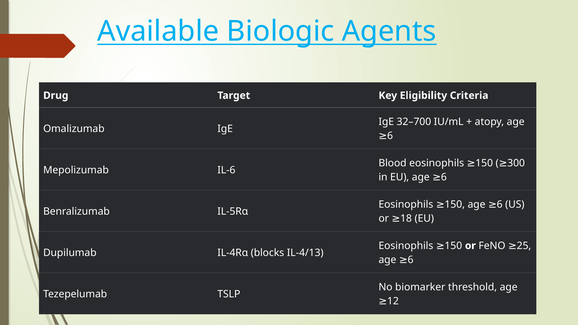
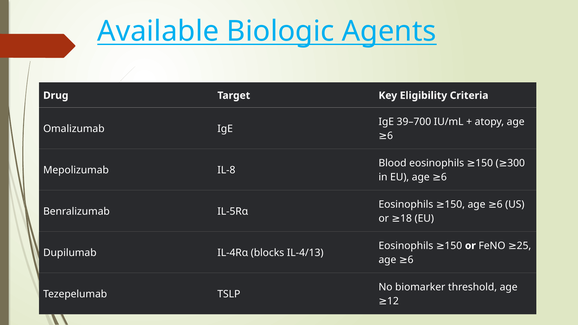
32–700: 32–700 -> 39–700 (414, 122)
IL-6: IL-6 -> IL-8 (226, 170)
